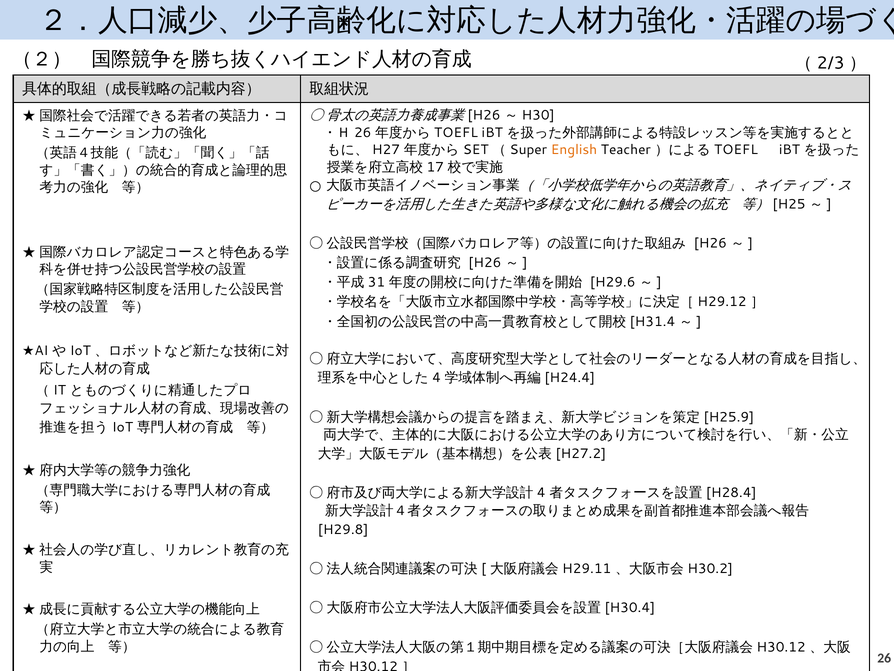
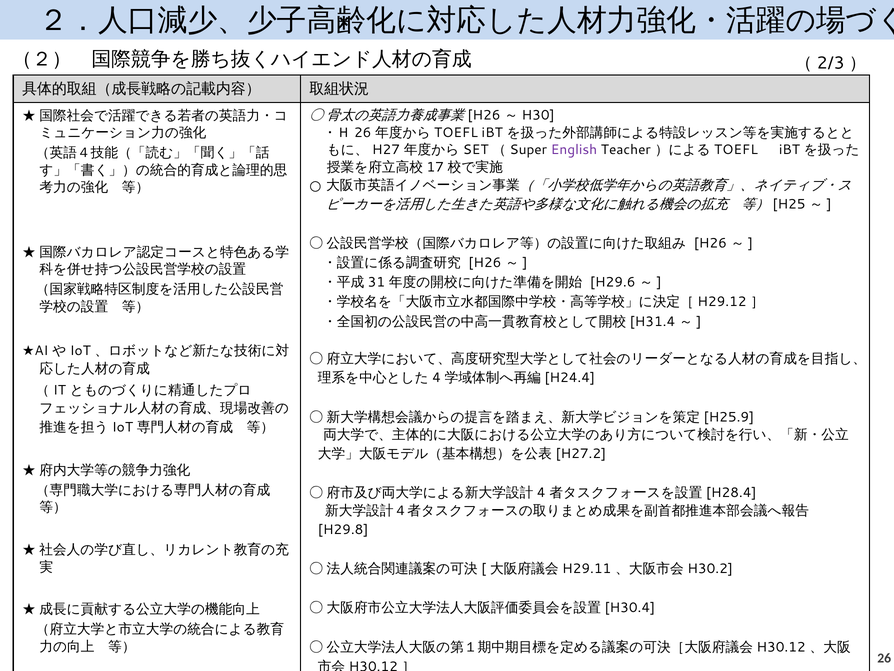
English colour: orange -> purple (574, 150)
